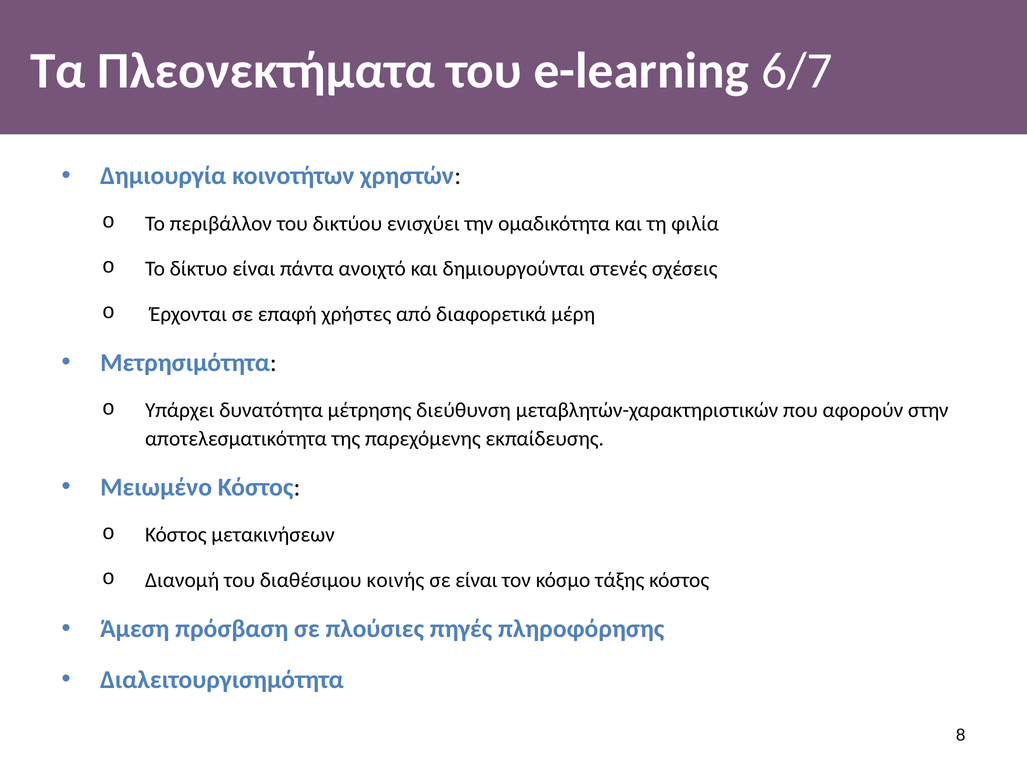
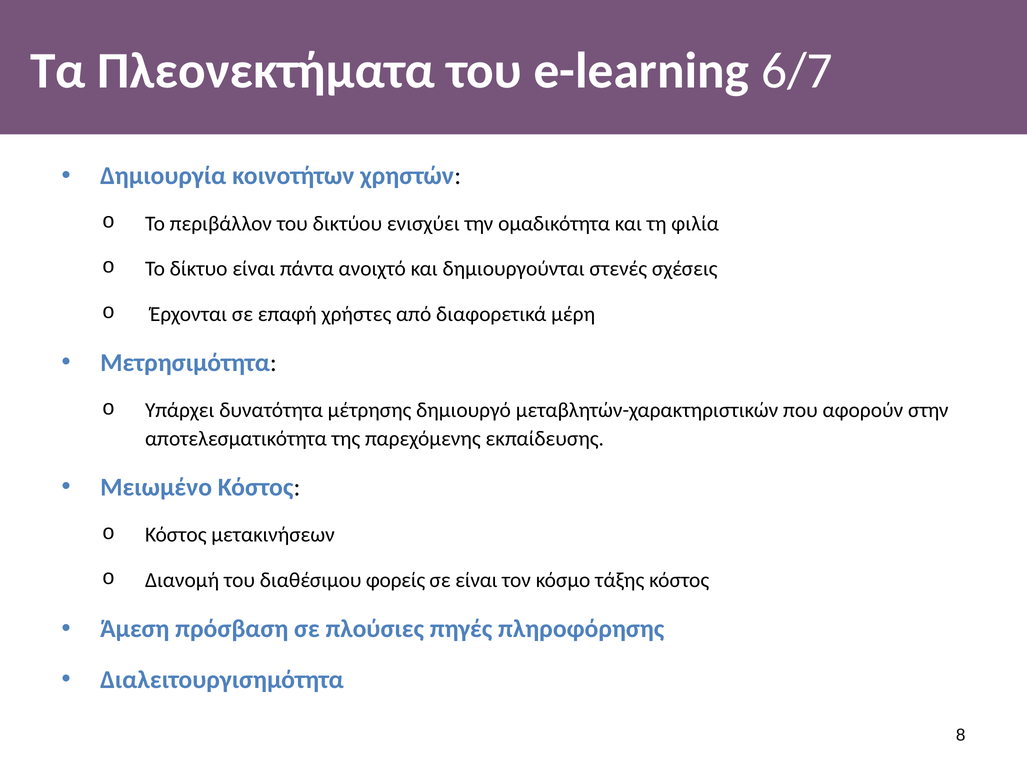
διεύθυνση: διεύθυνση -> δημιουργό (464, 411)
κοινής: κοινής -> φορείς (396, 580)
